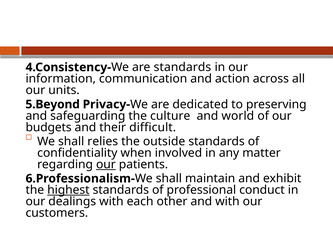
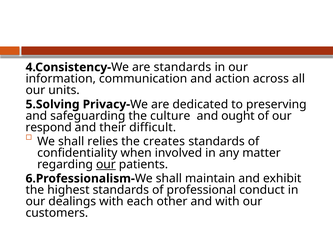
5.Beyond: 5.Beyond -> 5.Solving (53, 105)
world: world -> ought (238, 116)
budgets: budgets -> respond (49, 128)
outside: outside -> creates (164, 142)
highest underline: present -> none (68, 191)
